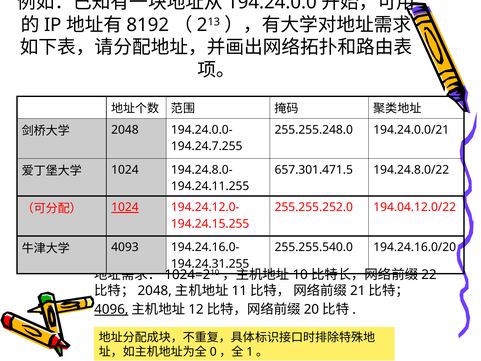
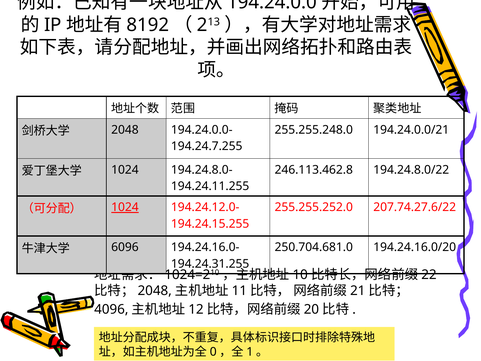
657.301.471.5: 657.301.471.5 -> 246.113.462.8 (314, 170)
194.04.12.0/22: 194.04.12.0/22 -> 207.74.27.6/22 (415, 207)
4093: 4093 -> 6096 (125, 247)
255.255.540.0: 255.255.540.0 -> 250.704.681.0 (314, 247)
4096 underline: present -> none (111, 309)
